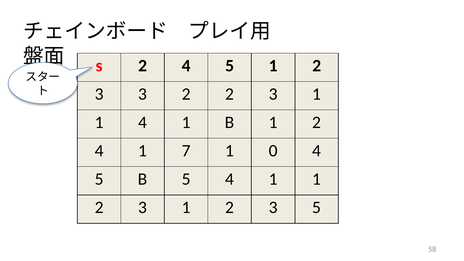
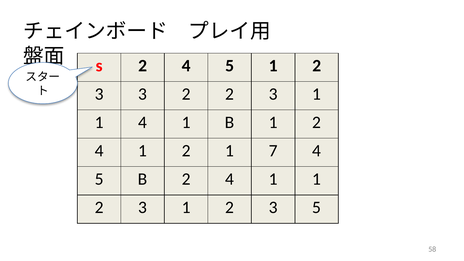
4 1 7: 7 -> 2 (186, 151)
0: 0 -> 7 (273, 151)
B 5: 5 -> 2 (186, 179)
